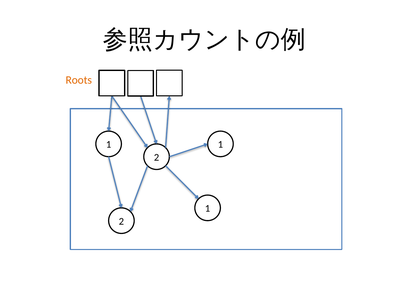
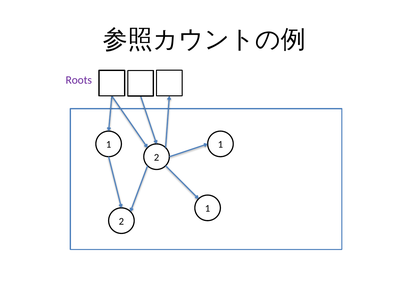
Roots colour: orange -> purple (79, 80)
